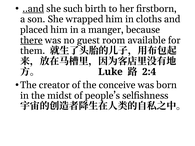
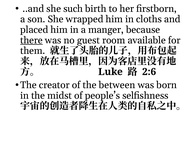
..and underline: present -> none (33, 9)
2:4: 2:4 -> 2:6 (149, 72)
conceive: conceive -> between (117, 85)
